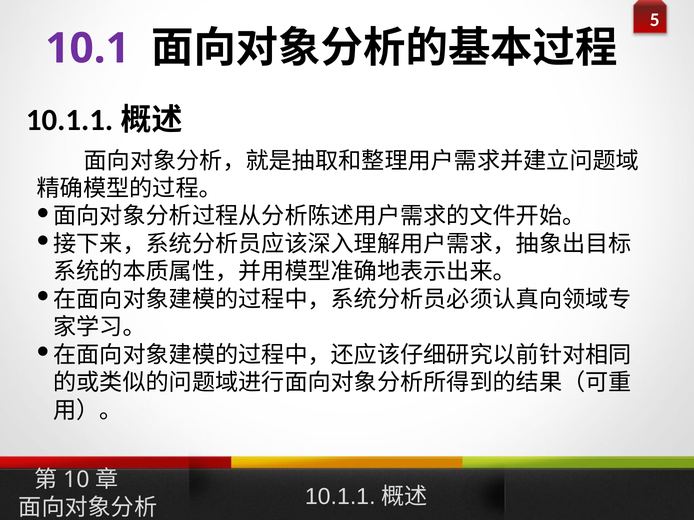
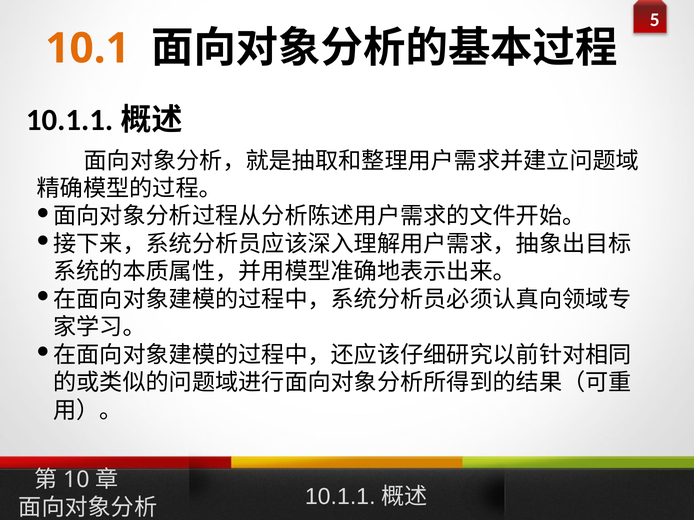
10.1 colour: purple -> orange (88, 48)
